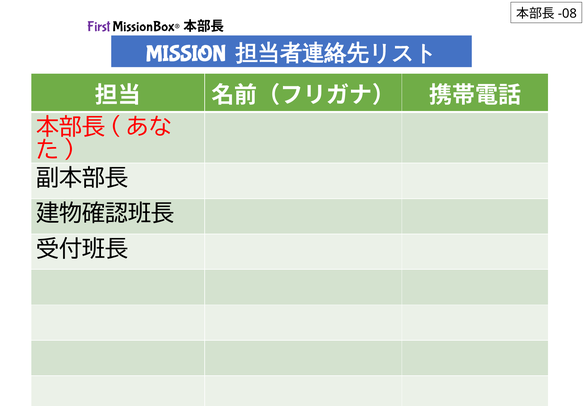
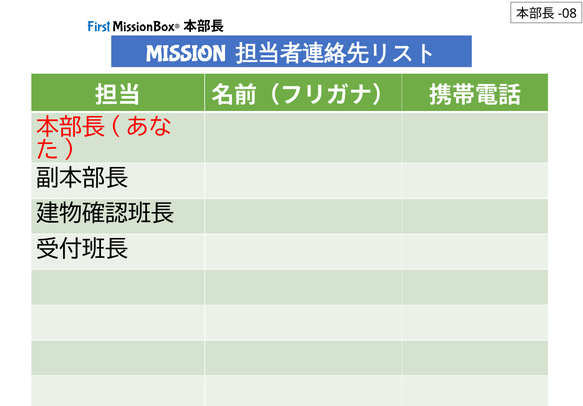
First colour: purple -> blue (99, 26)
